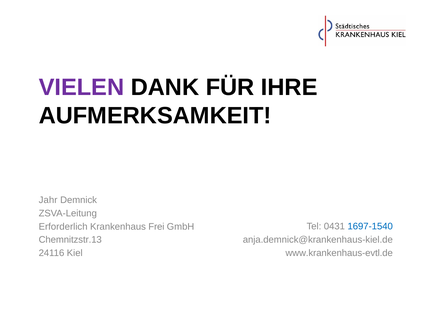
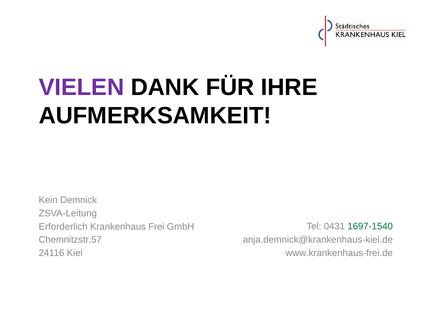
Jahr: Jahr -> Kein (48, 200)
1697-1540 colour: blue -> green (370, 227)
Chemnitzstr.13: Chemnitzstr.13 -> Chemnitzstr.57 (70, 240)
www.krankenhaus-evtl.de: www.krankenhaus-evtl.de -> www.krankenhaus-frei.de (339, 253)
